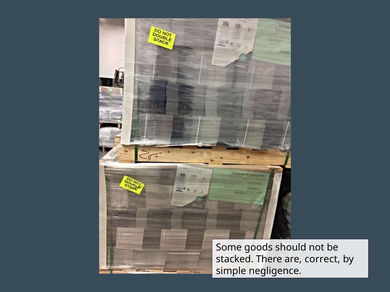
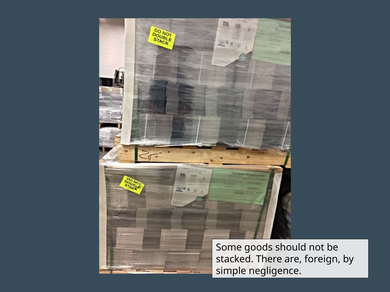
correct: correct -> foreign (322, 260)
